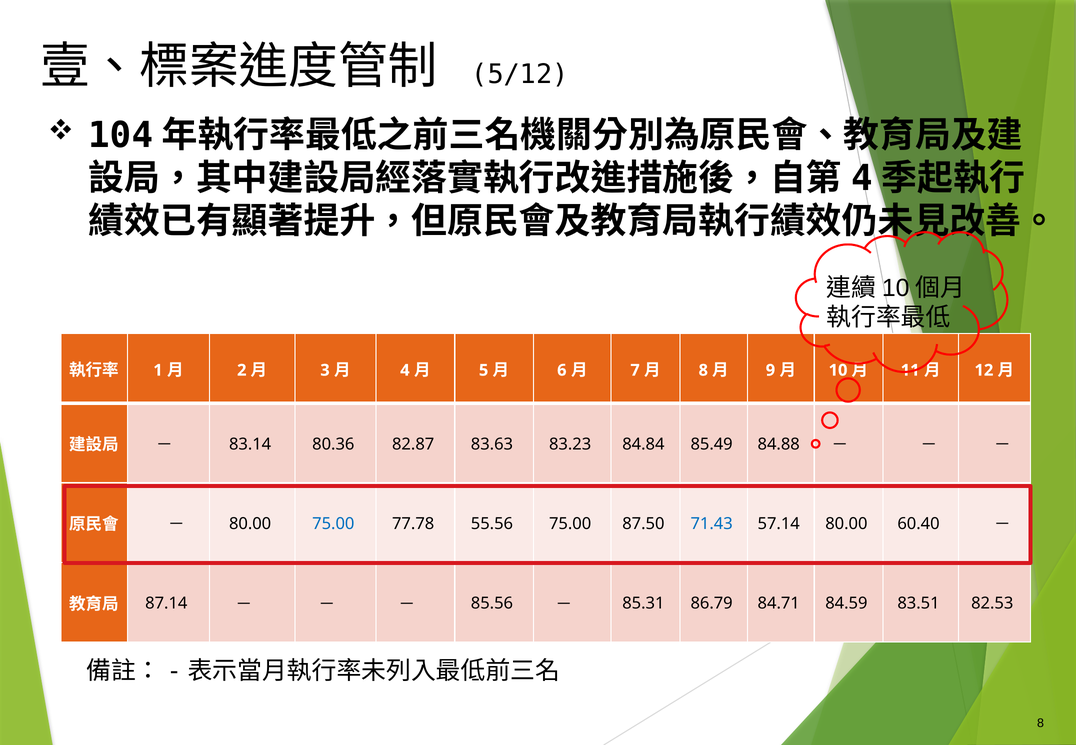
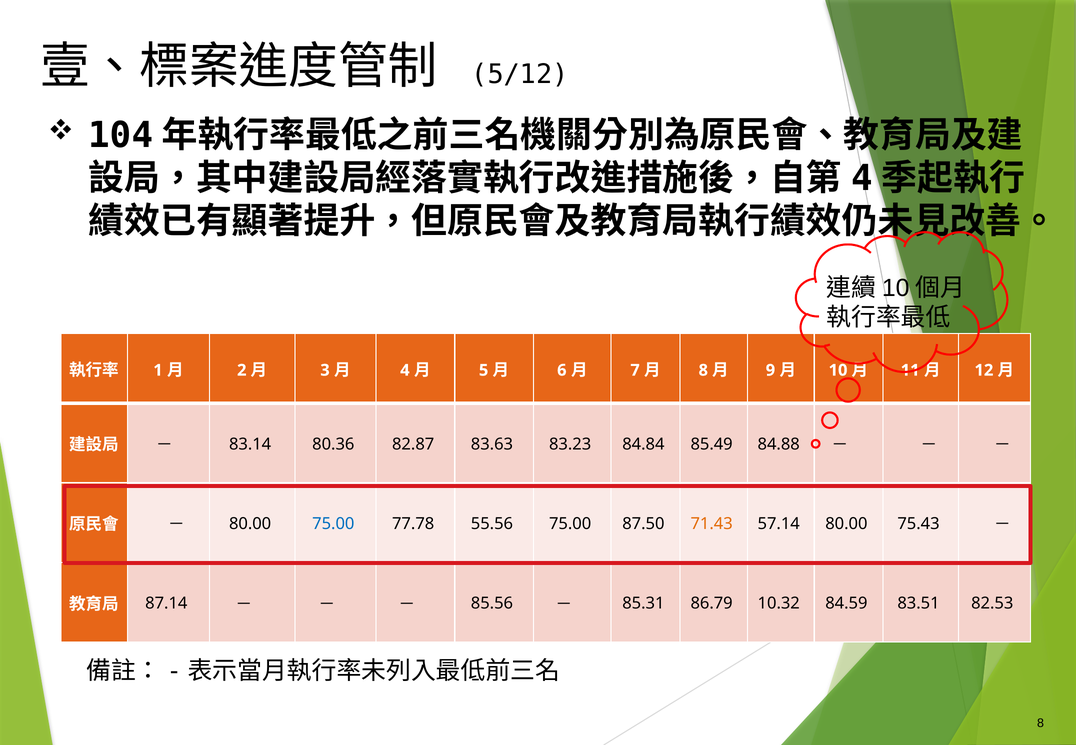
71.43 colour: blue -> orange (712, 524)
60.40: 60.40 -> 75.43 (919, 524)
84.71: 84.71 -> 10.32 (779, 603)
